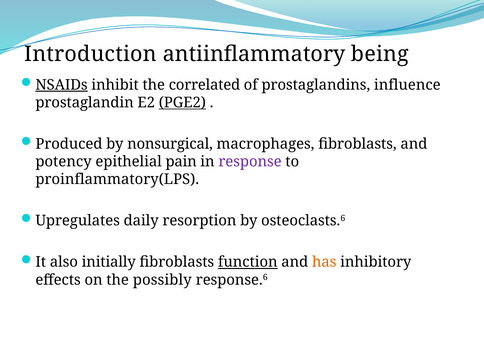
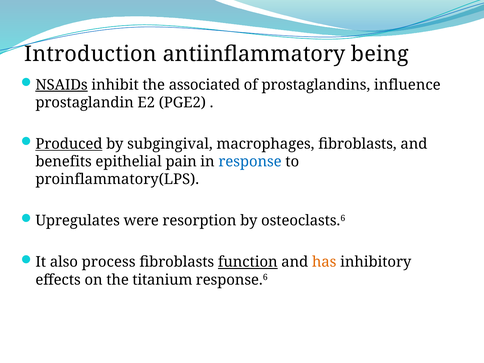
correlated: correlated -> associated (204, 85)
PGE2 underline: present -> none (182, 103)
Produced underline: none -> present (69, 144)
nonsurgical: nonsurgical -> subgingival (170, 144)
potency: potency -> benefits (64, 162)
response colour: purple -> blue (250, 162)
daily: daily -> were (141, 221)
initially: initially -> process (109, 262)
possibly: possibly -> titanium (162, 280)
